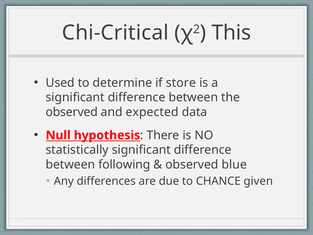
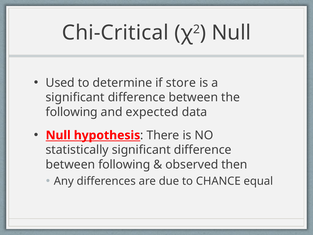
This: This -> Null (231, 33)
observed: observed -> following (72, 112)
blue: blue -> then (234, 164)
given: given -> equal (258, 181)
